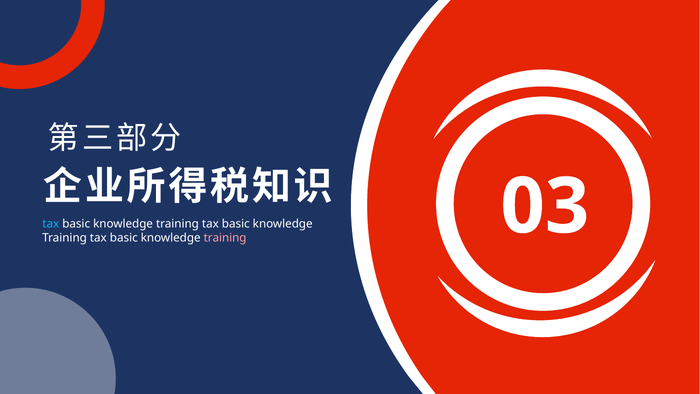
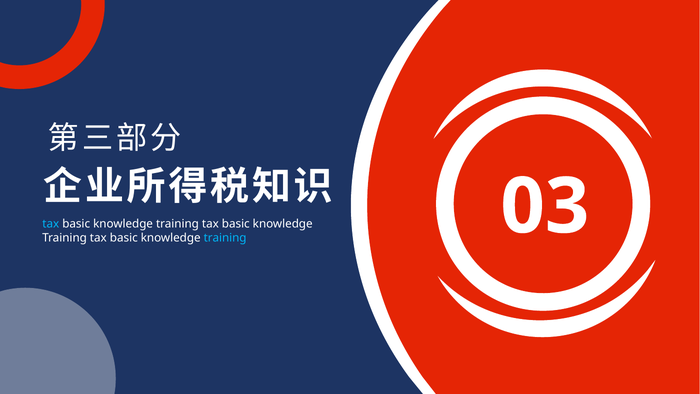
training colour: pink -> light blue (225, 238)
